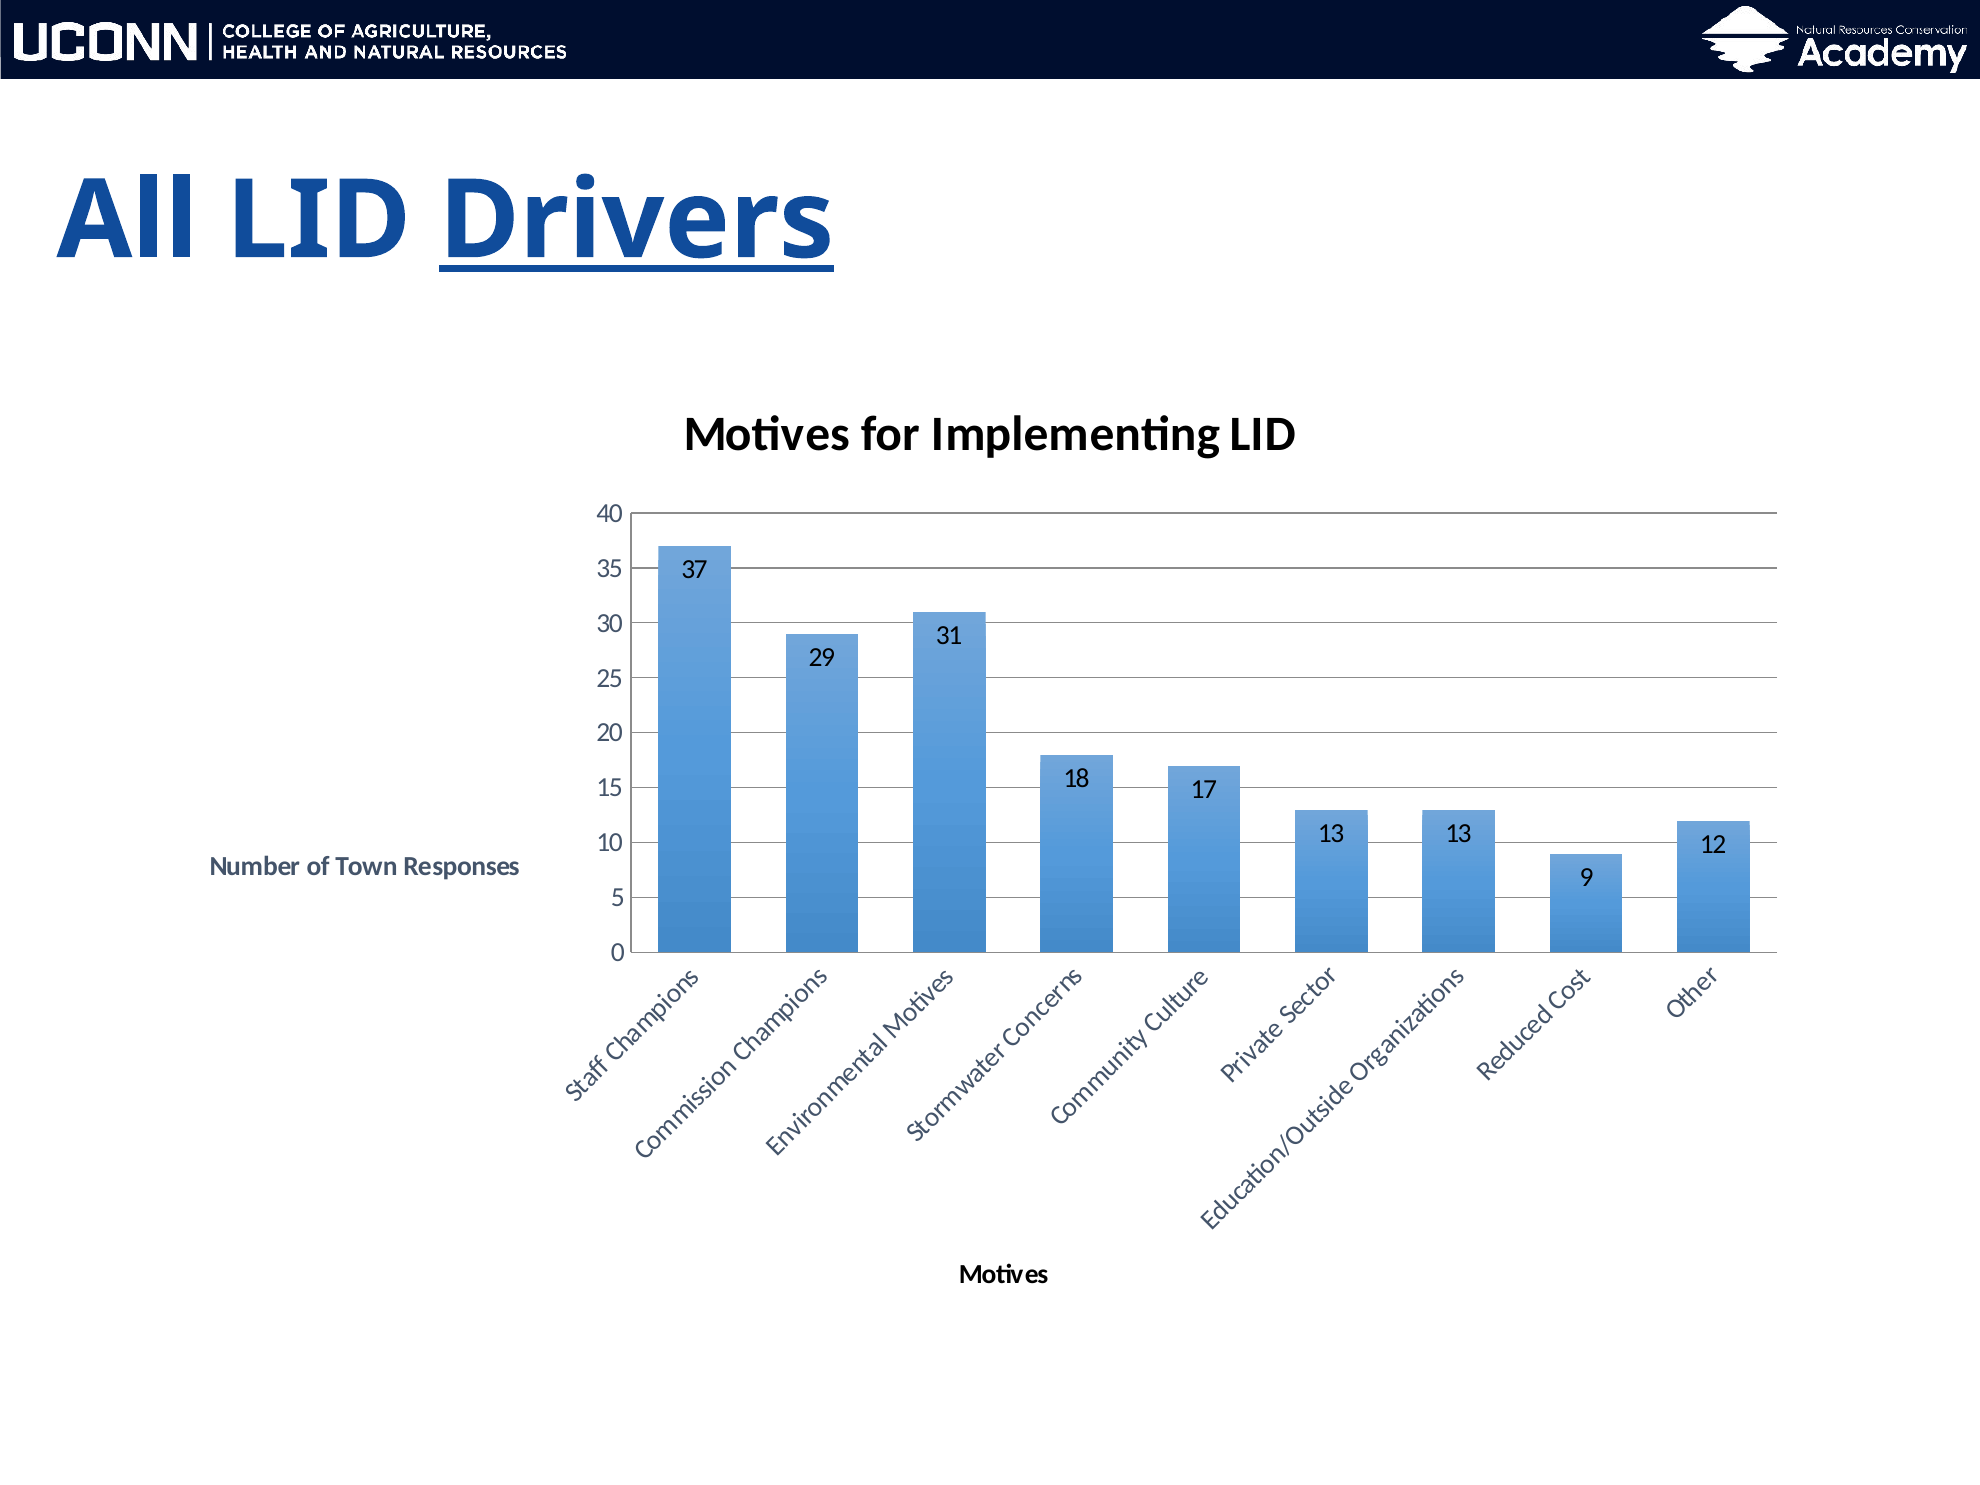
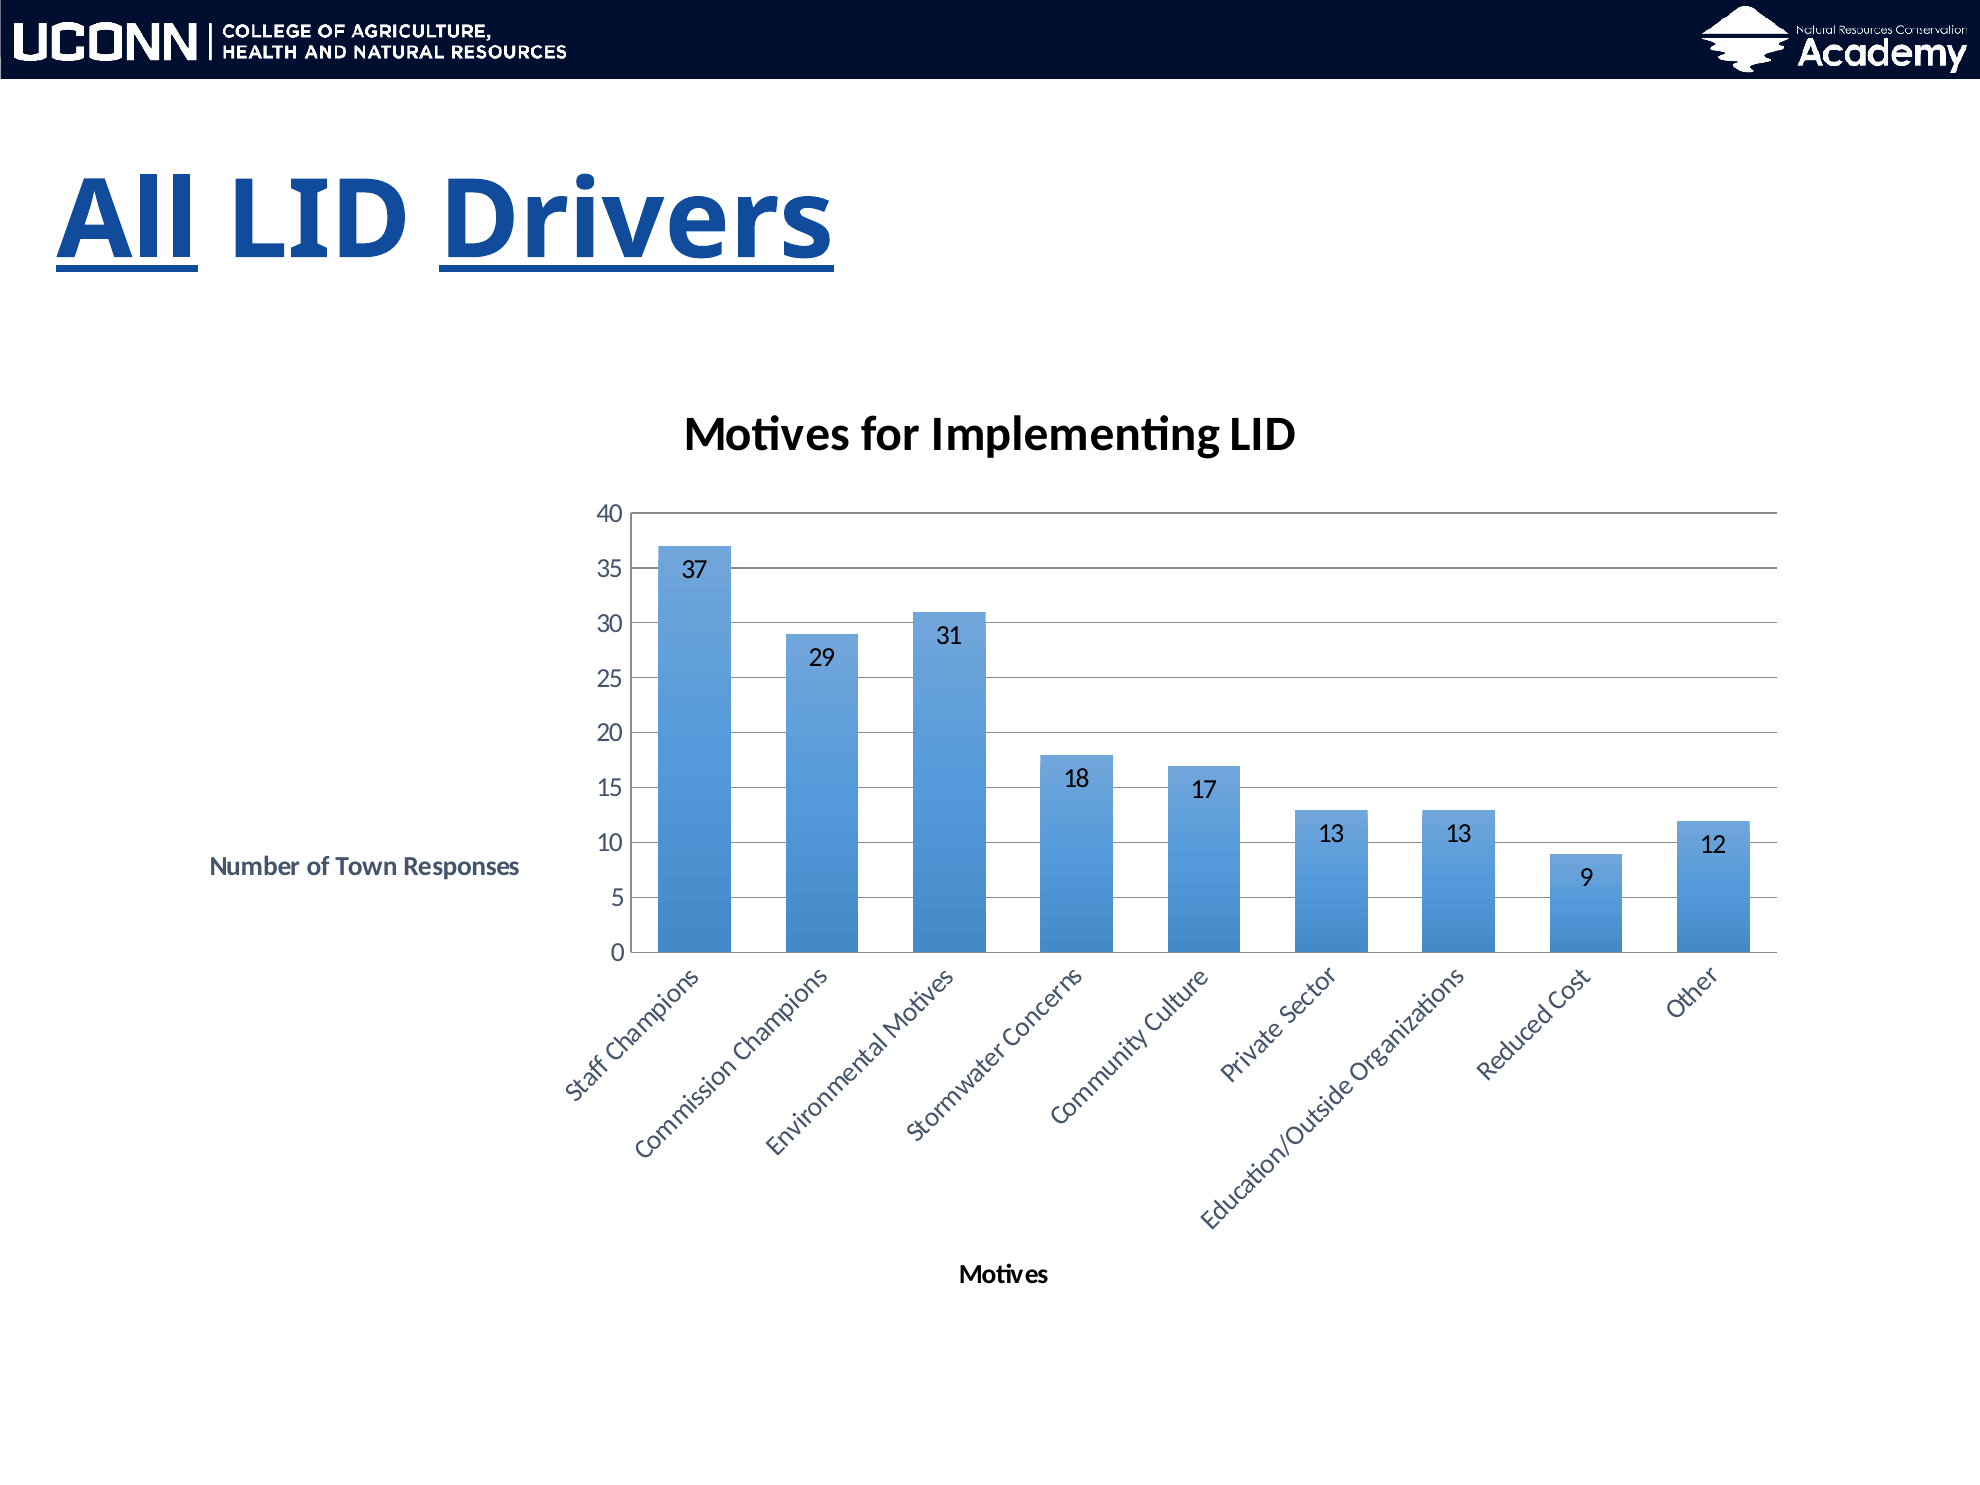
All underline: none -> present (127, 221)
